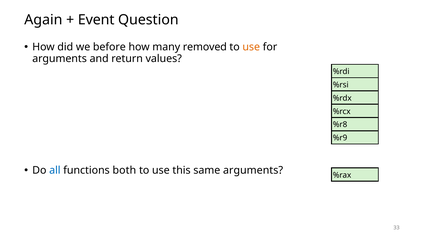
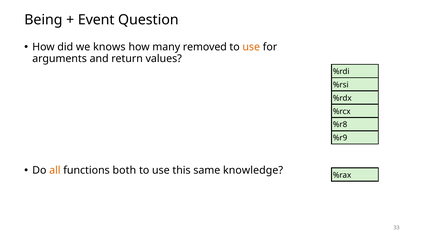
Again: Again -> Being (43, 20)
before: before -> knows (109, 47)
all colour: blue -> orange (55, 170)
same arguments: arguments -> knowledge (253, 170)
